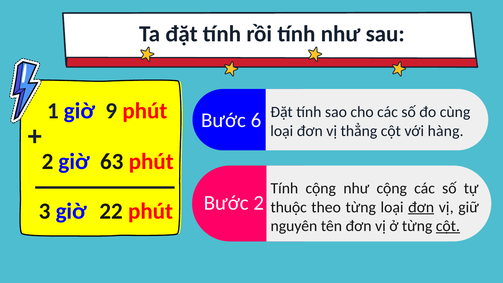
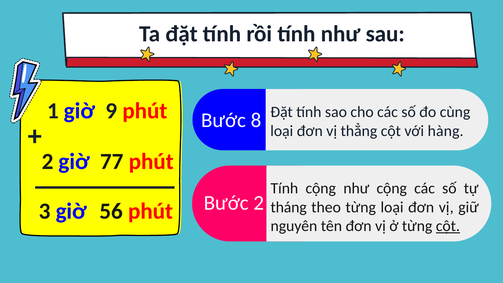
6: 6 -> 8 (256, 120)
63: 63 -> 77 (112, 162)
thuộc: thuộc -> tháng (289, 207)
đơn underline: present -> none (421, 207)
22: 22 -> 56 (111, 211)
